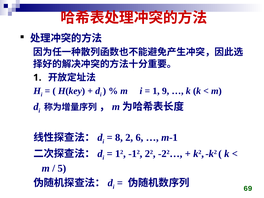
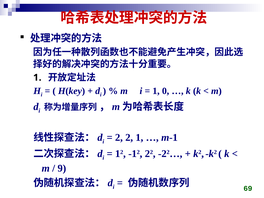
9: 9 -> 0 (166, 91)
8: 8 -> 2 (119, 138)
2 6: 6 -> 1 (139, 138)
5: 5 -> 9 (62, 168)
